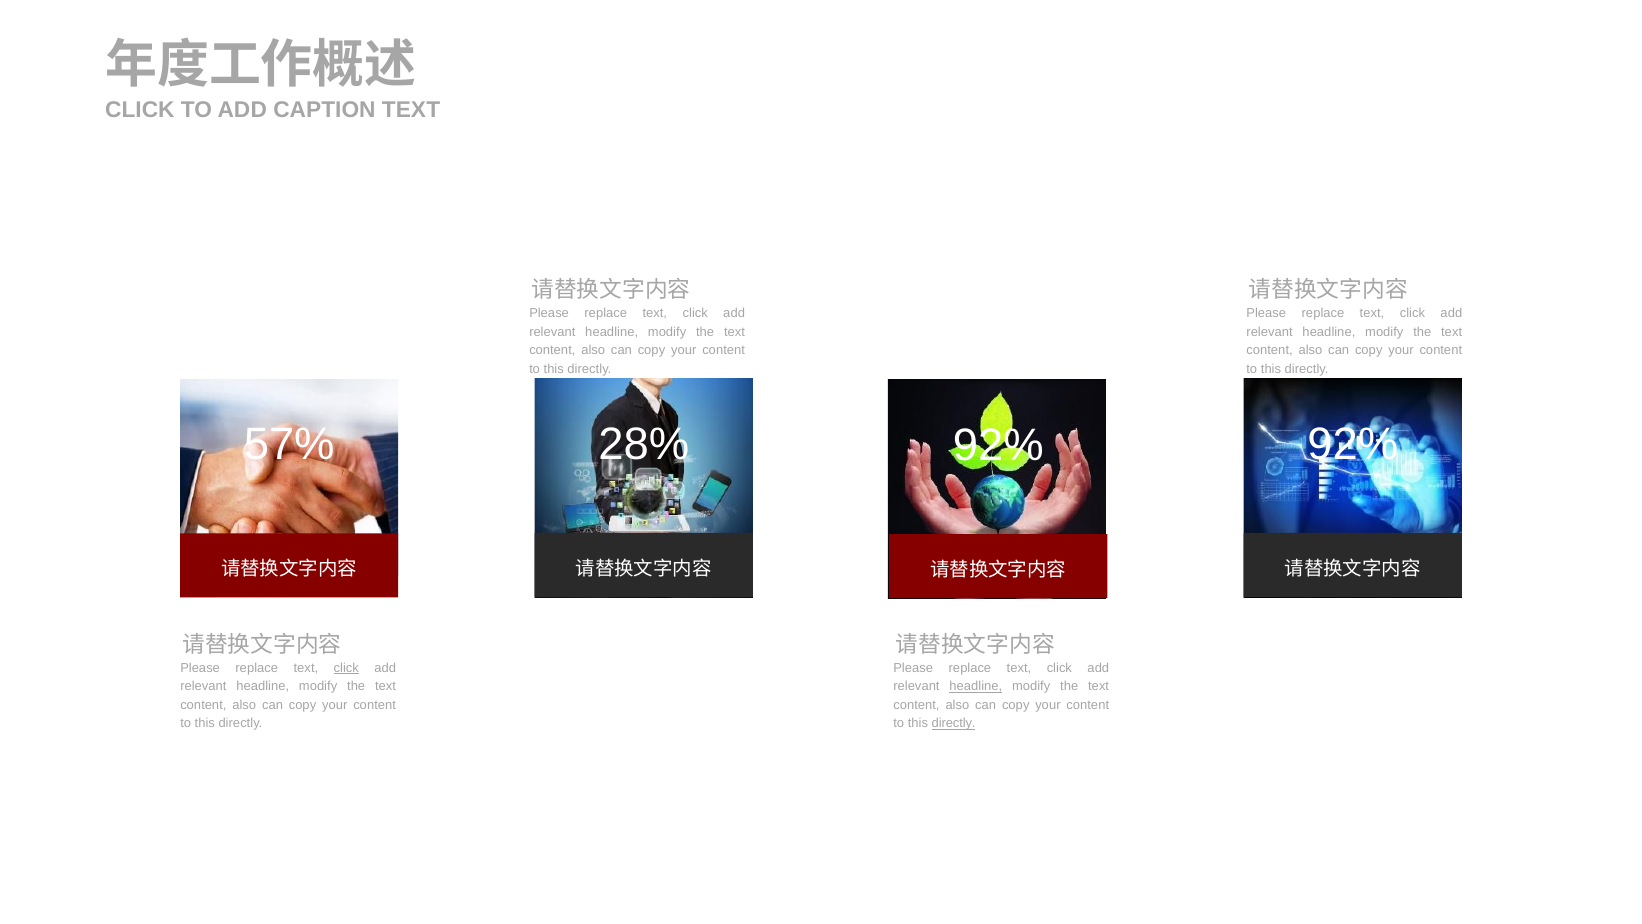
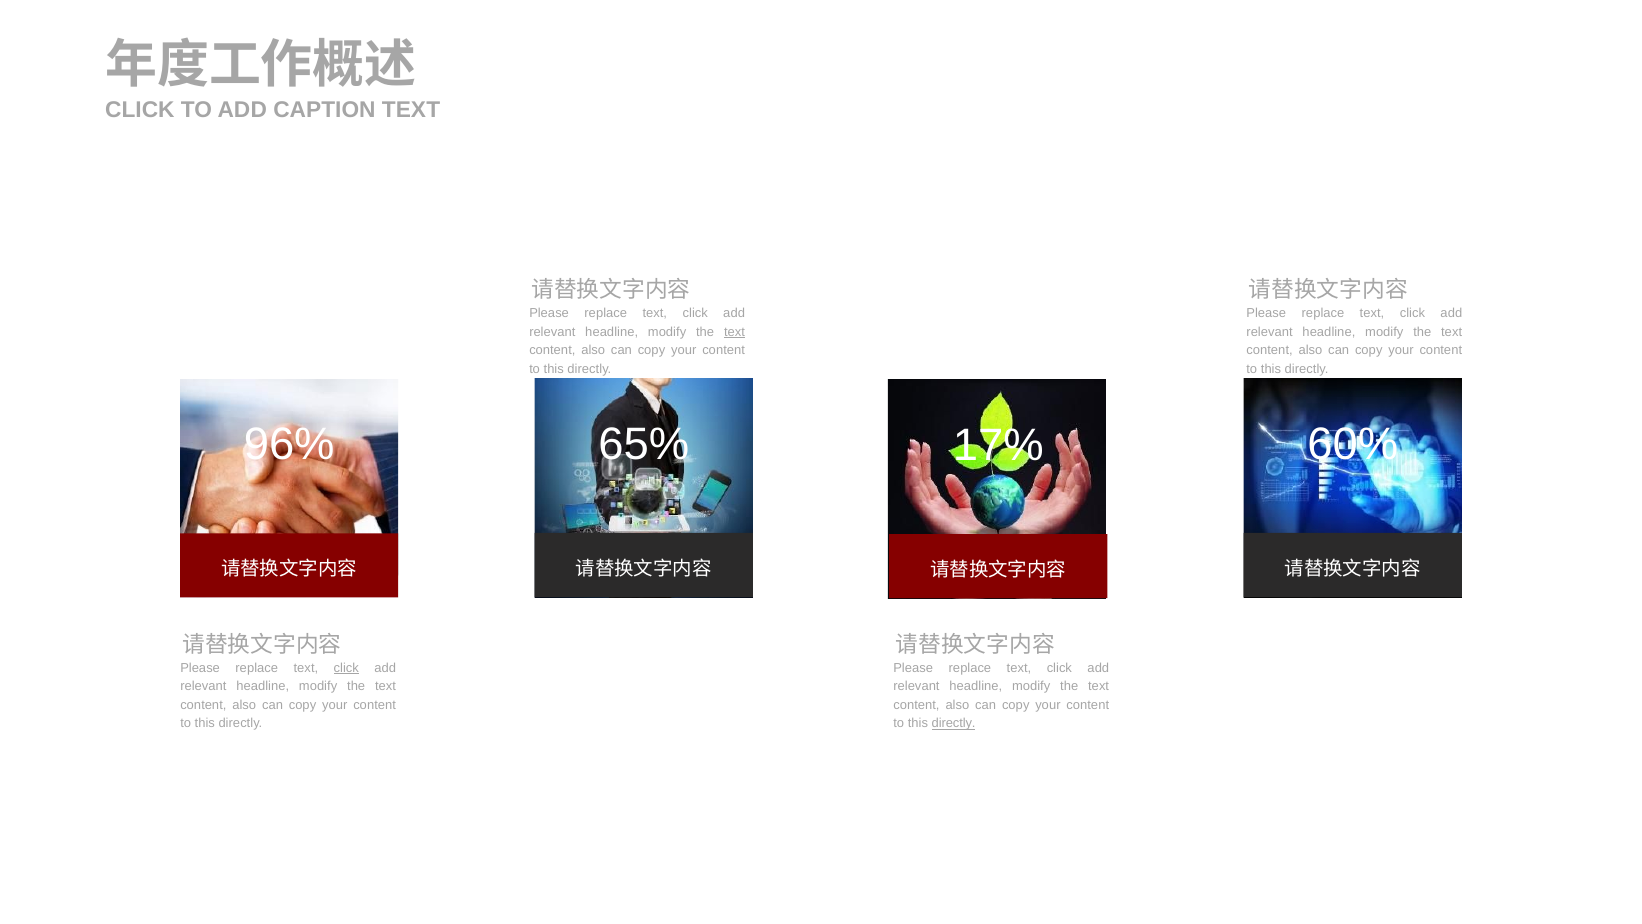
text underline: none -> present (734, 332)
28%: 28% -> 65% (644, 444)
92%: 92% -> 60% (1353, 444)
57%: 57% -> 96% (289, 445)
92%: 92% -> 17% (998, 446)
headline underline: present -> none (976, 686)
